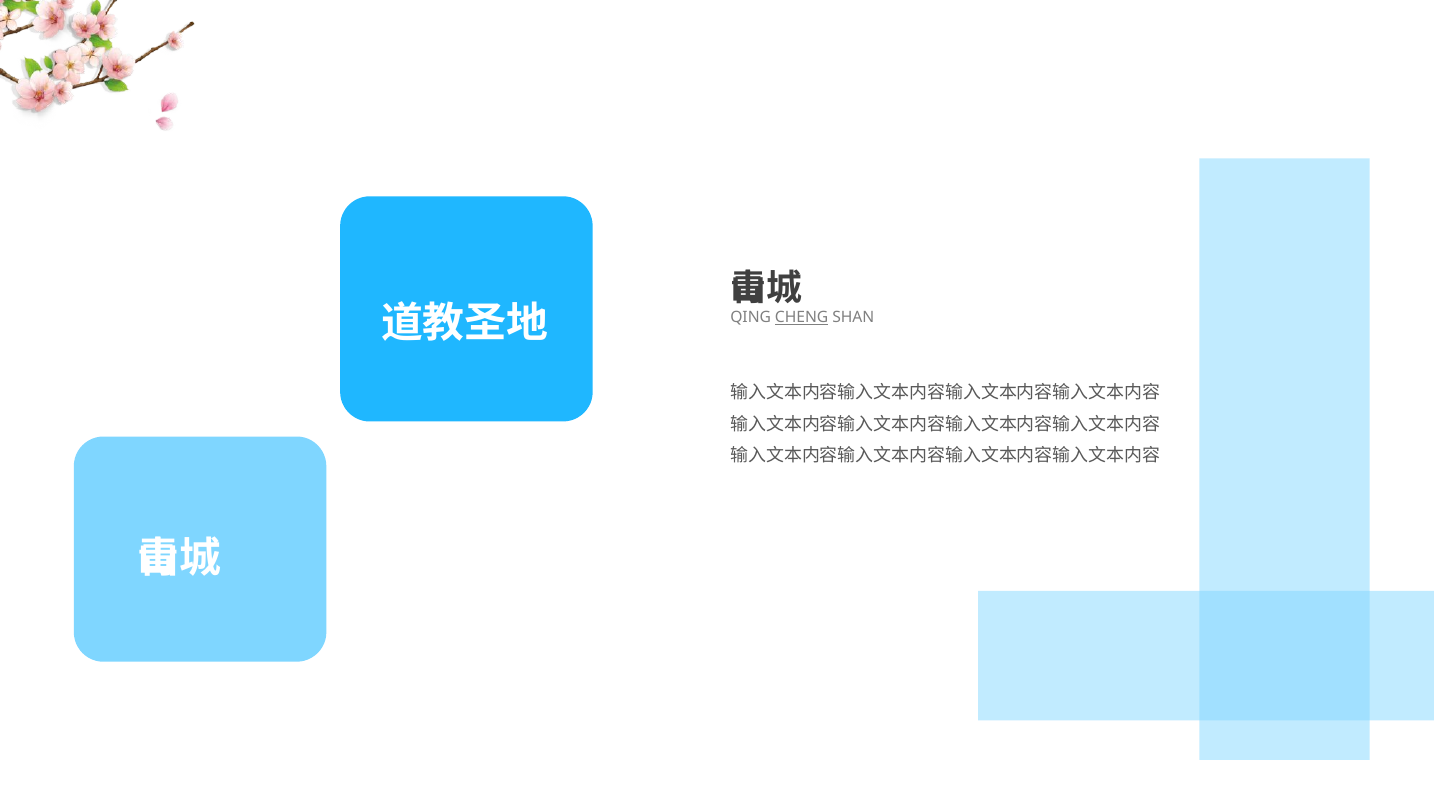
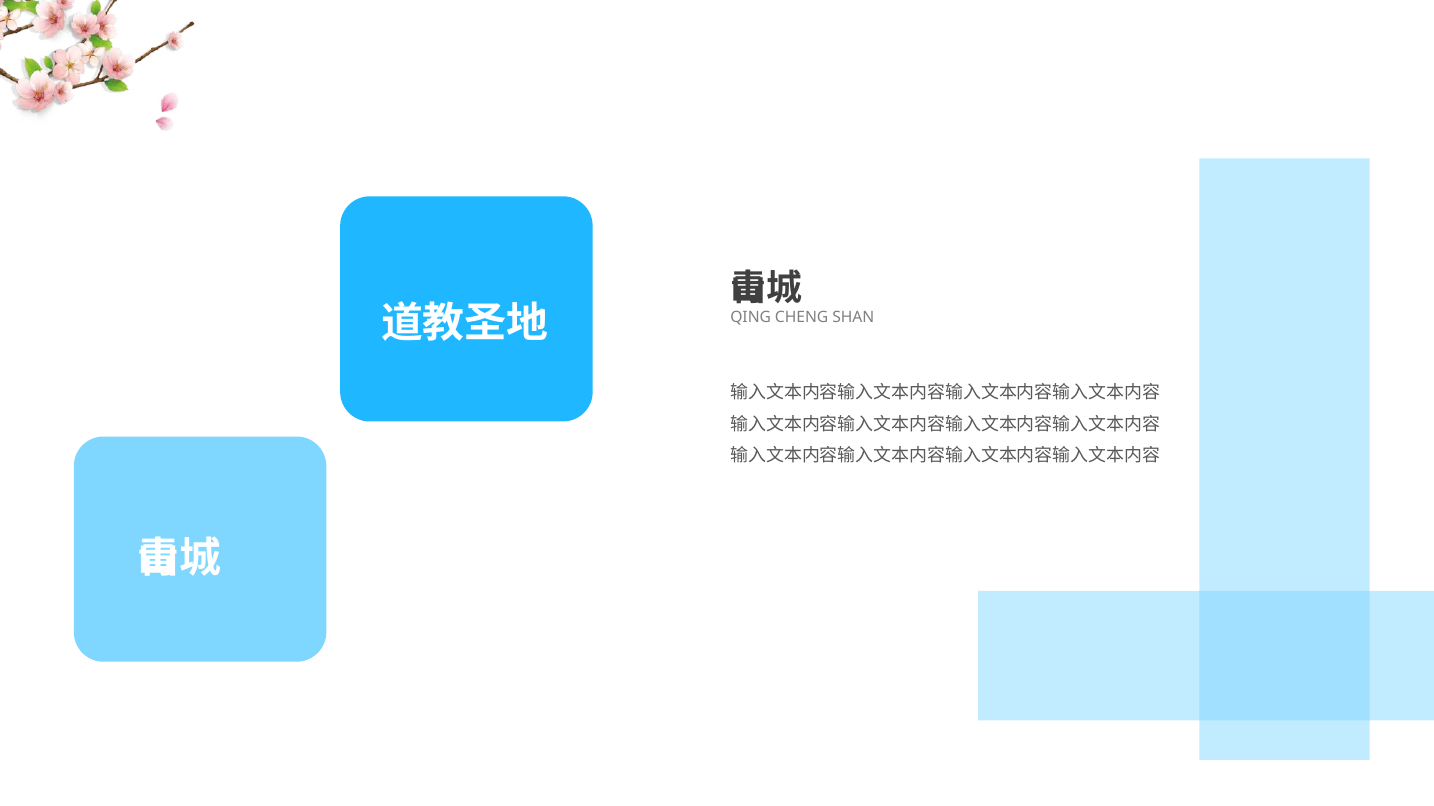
CHENG underline: present -> none (802, 318)
